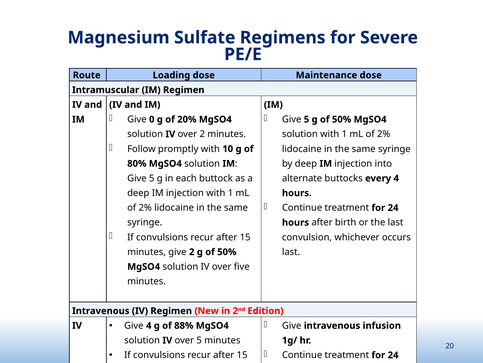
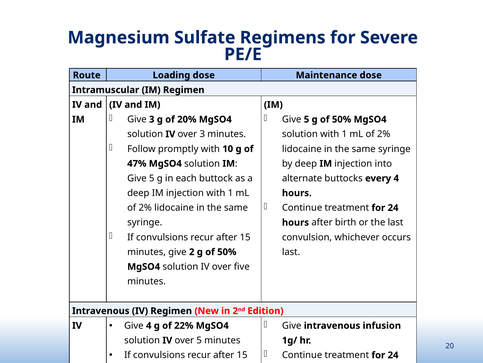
Give 0: 0 -> 3 (152, 119)
over 2: 2 -> 3 (202, 134)
80%: 80% -> 47% (137, 163)
88%: 88% -> 22% (184, 325)
